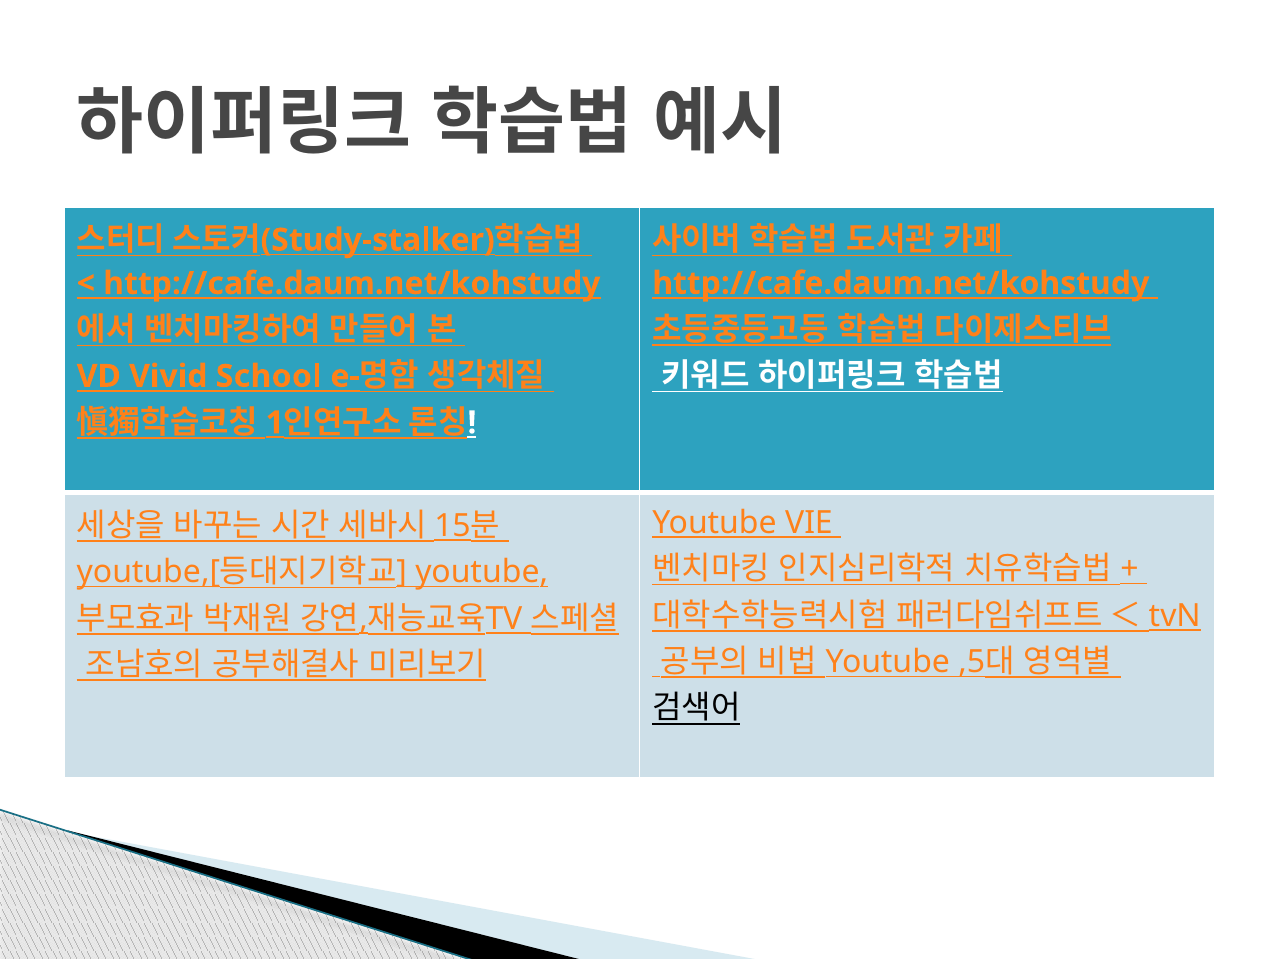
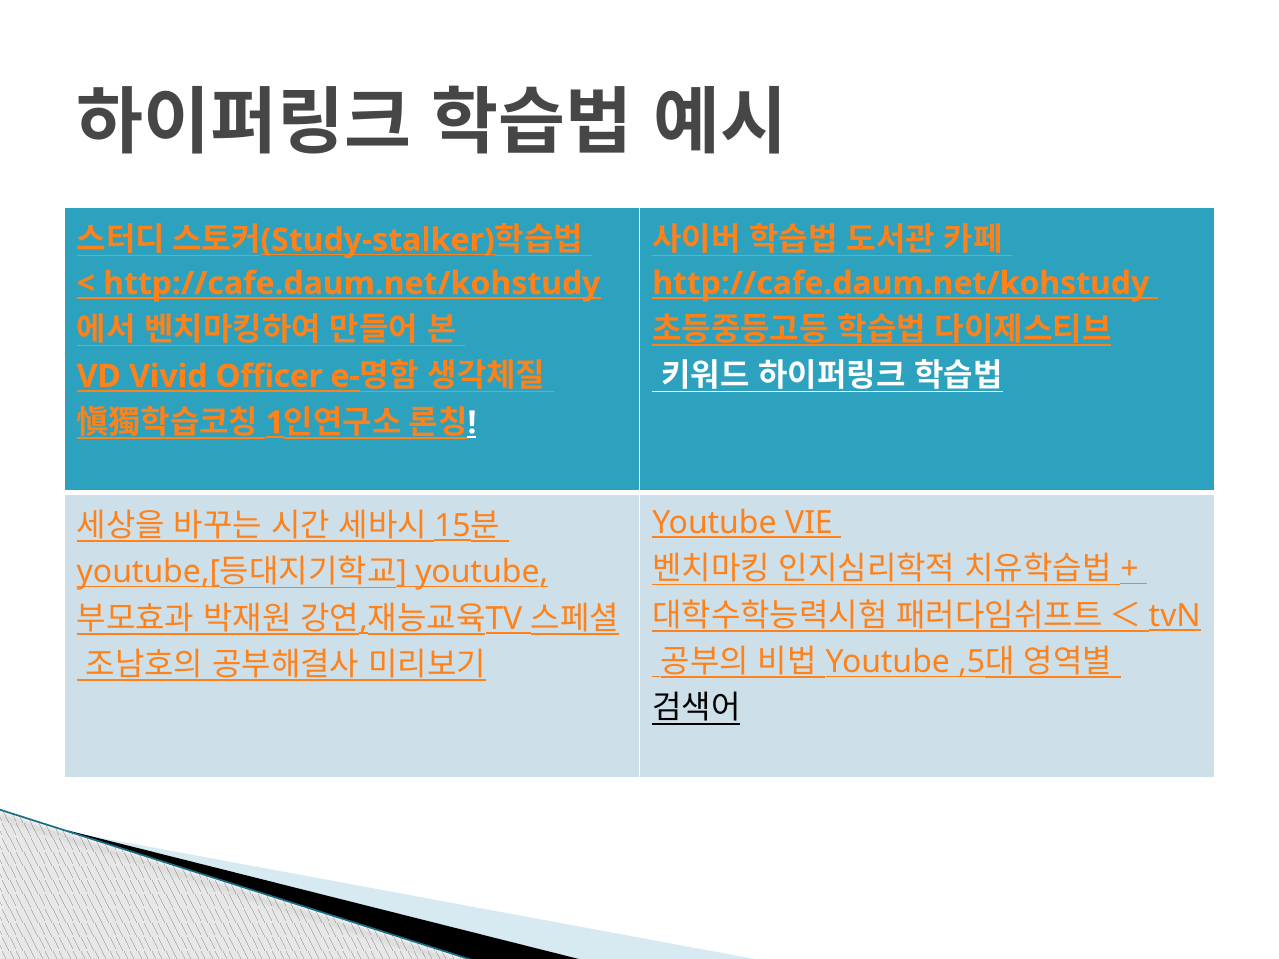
School: School -> Officer (269, 376)
